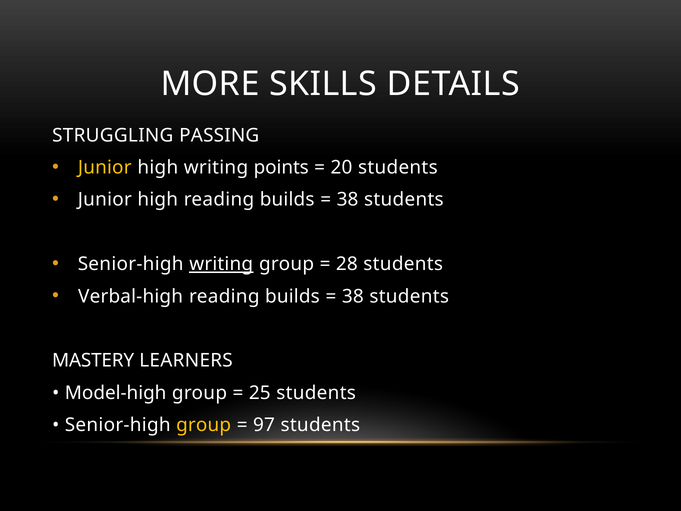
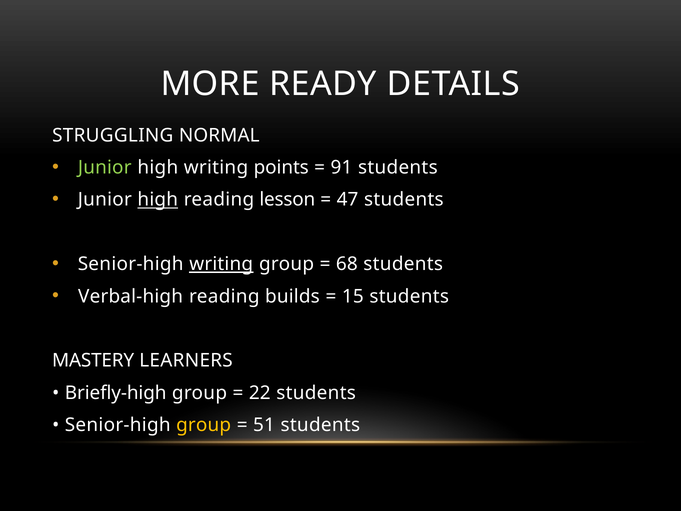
SKILLS: SKILLS -> READY (323, 84)
PASSING: PASSING -> NORMAL (219, 135)
Junior colour: yellow -> light green (105, 167)
20: 20 -> 91 (341, 167)
high underline: none -> present (158, 200)
builds: builds -> lesson (287, 200)
38: 38 -> 47 (348, 200)
28: 28 -> 68 (347, 264)
38: 38 -> 15 (353, 296)
Model-high: Model-high -> Briefly-high (116, 393)
25: 25 -> 22 (260, 393)
97: 97 -> 51 (264, 425)
